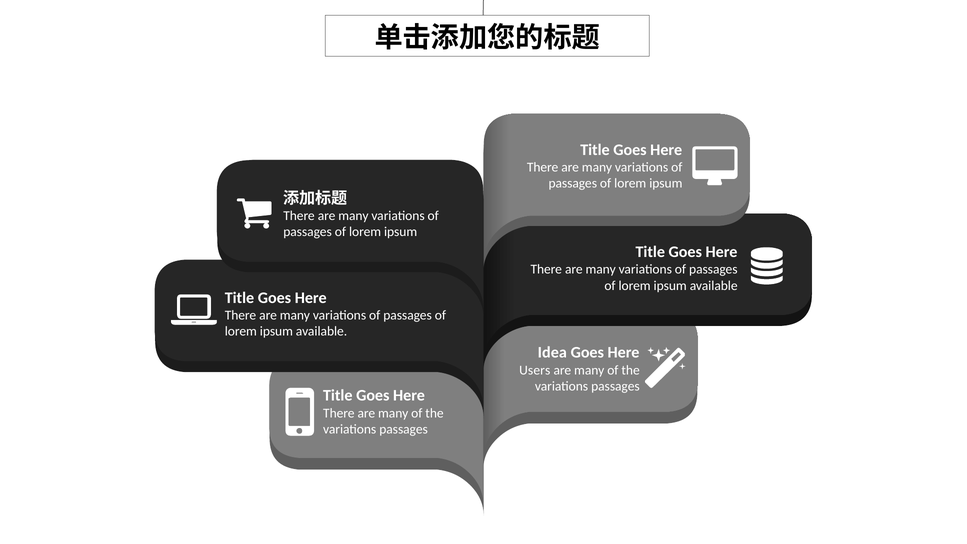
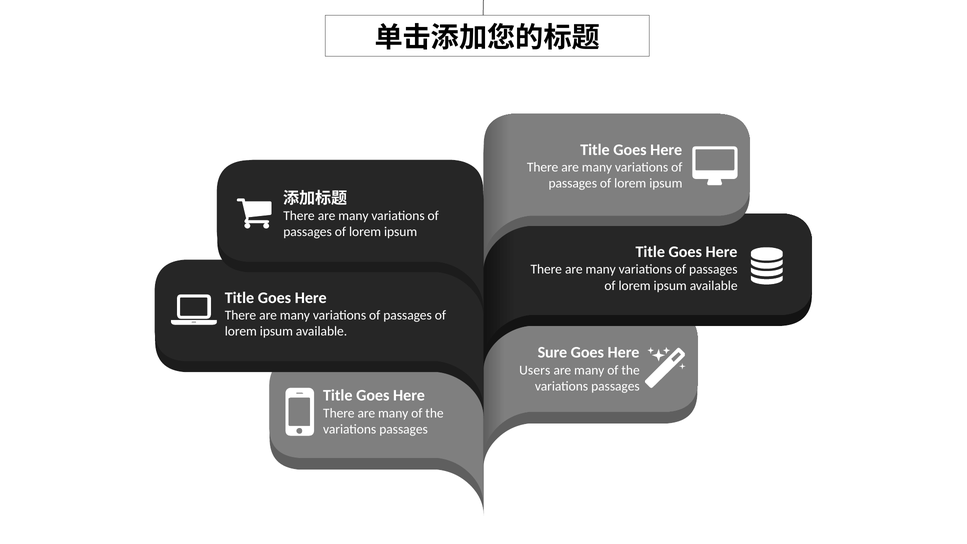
Idea: Idea -> Sure (552, 352)
